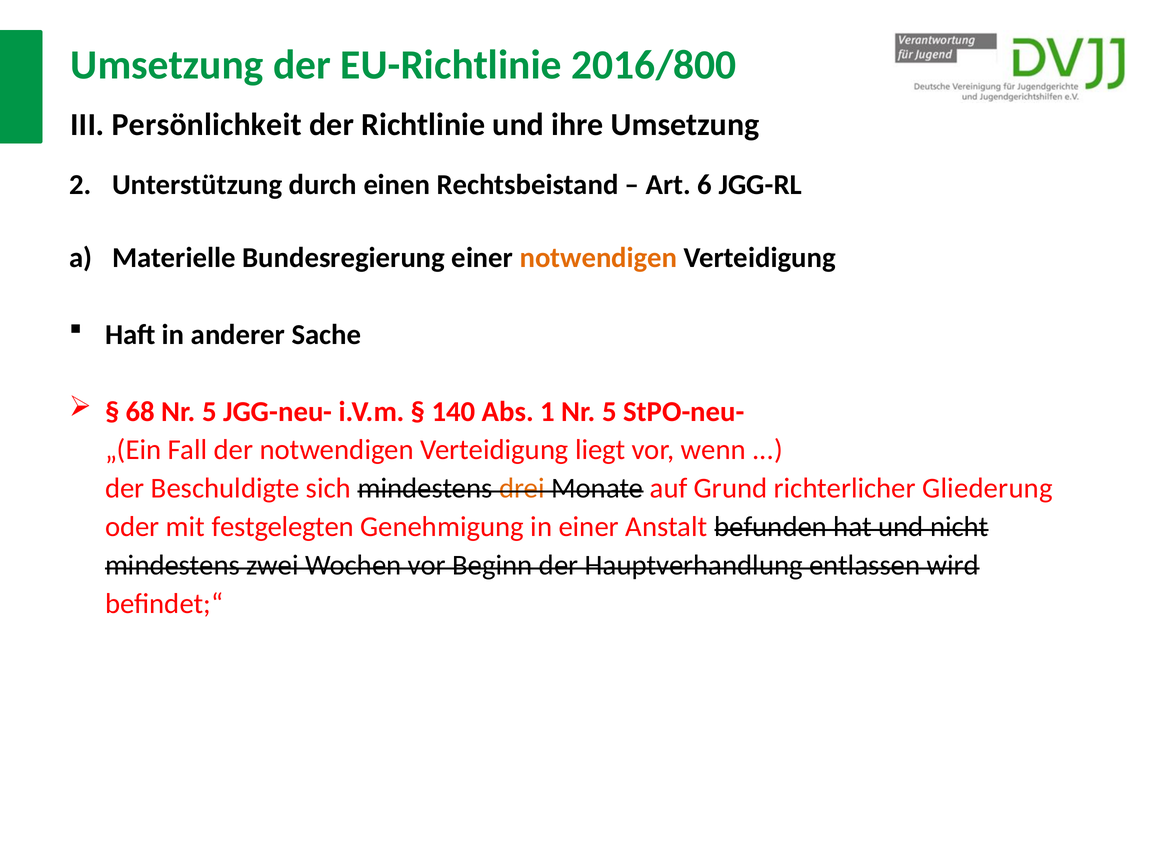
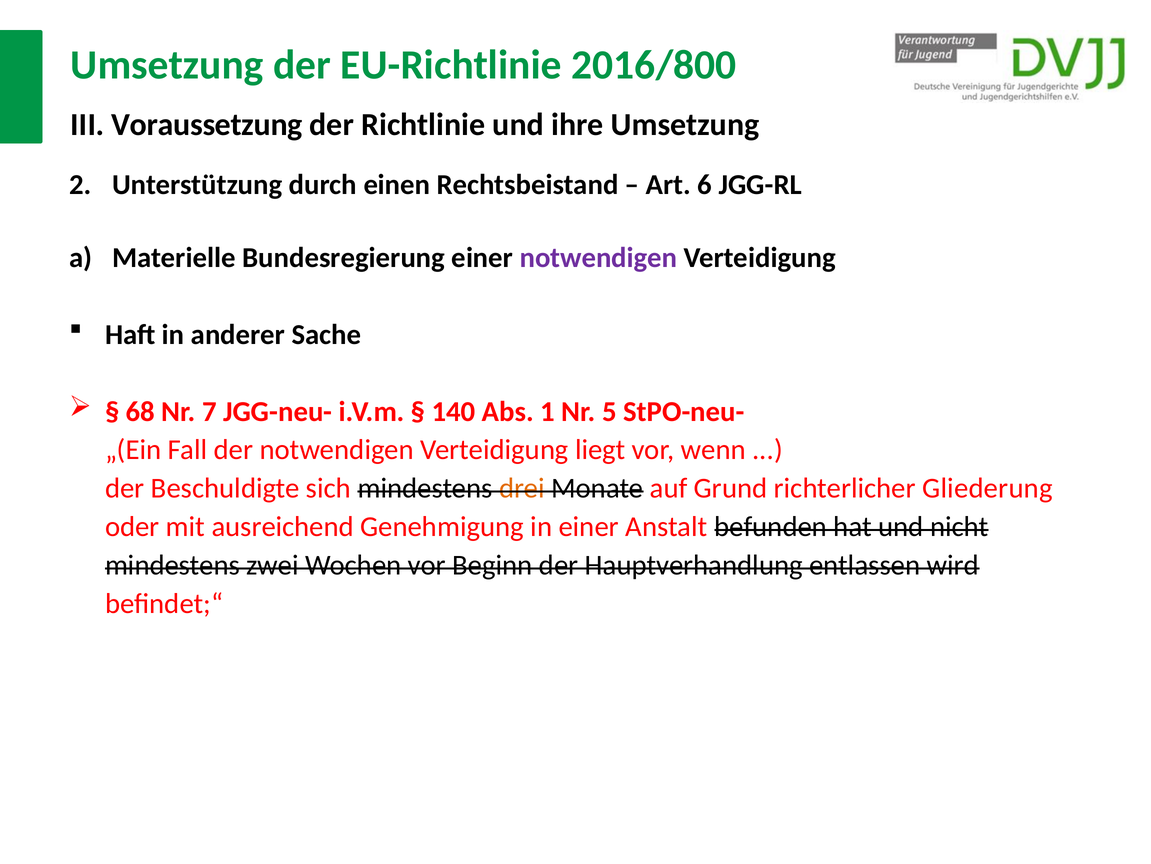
Persönlichkeit: Persönlichkeit -> Voraussetzung (207, 125)
notwendigen colour: orange -> purple (598, 258)
68 Nr 5: 5 -> 7 (209, 411)
festgelegten: festgelegten -> ausreichend (283, 526)
